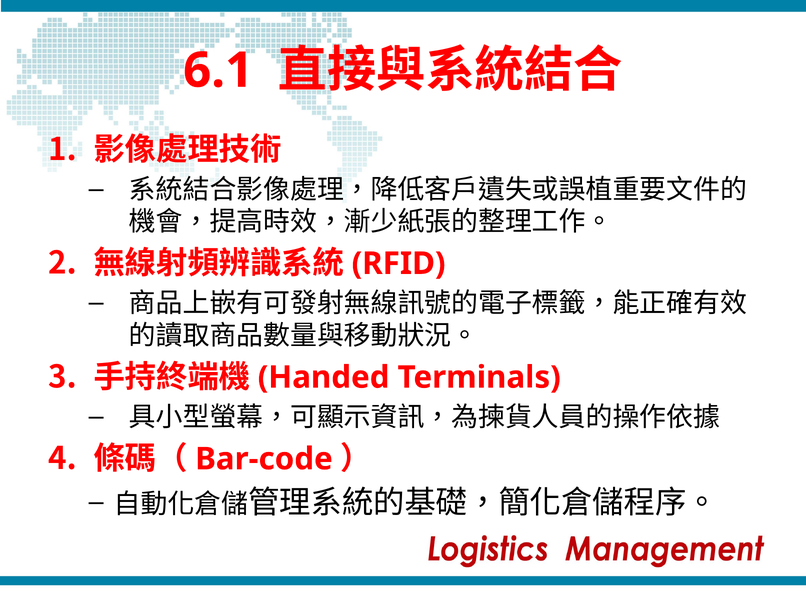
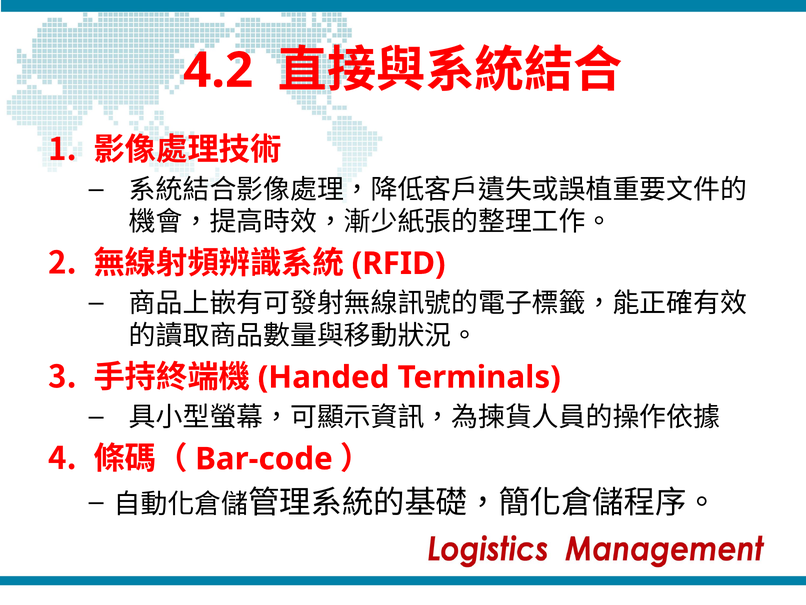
6.1: 6.1 -> 4.2 (218, 70)
